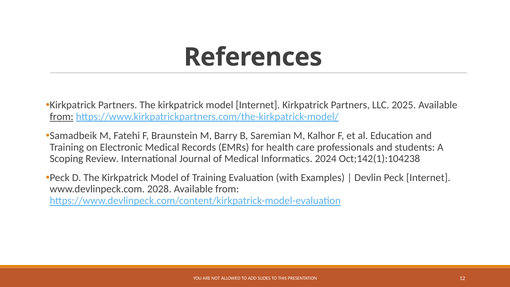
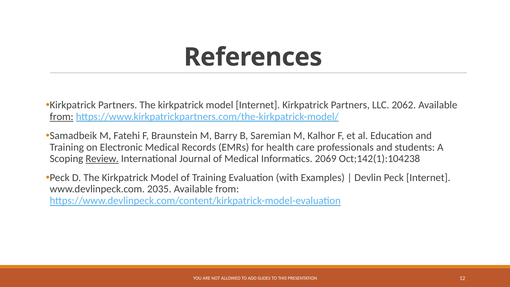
2025: 2025 -> 2062 (404, 105)
Review underline: none -> present (102, 159)
2024: 2024 -> 2069 (326, 159)
2028: 2028 -> 2035 (159, 189)
